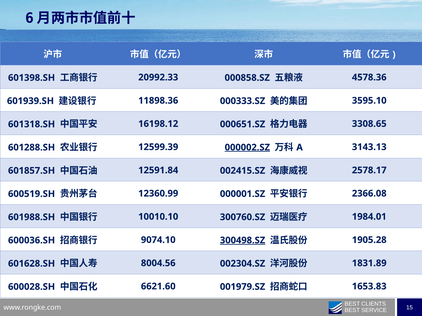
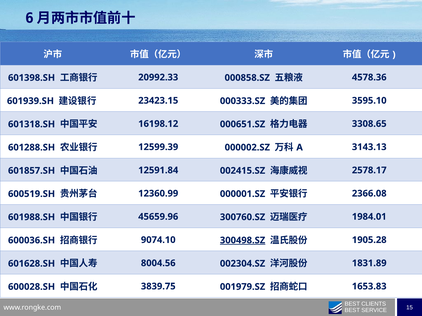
11898.36: 11898.36 -> 23423.15 (158, 101)
000002.SZ underline: present -> none (247, 148)
10010.10: 10010.10 -> 45659.96 (158, 217)
6621.60: 6621.60 -> 3839.75 (158, 287)
